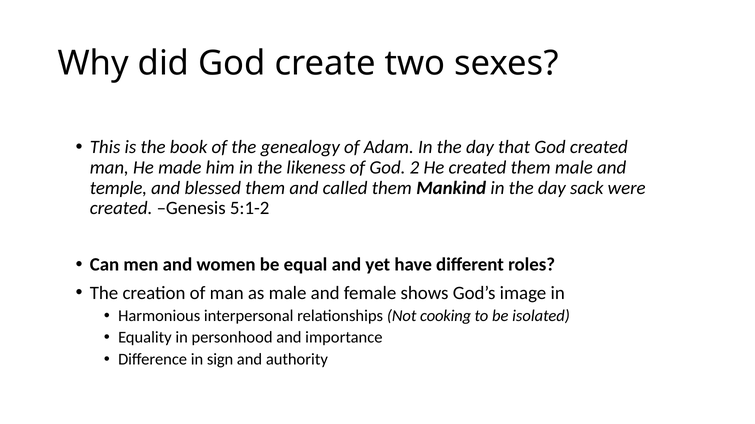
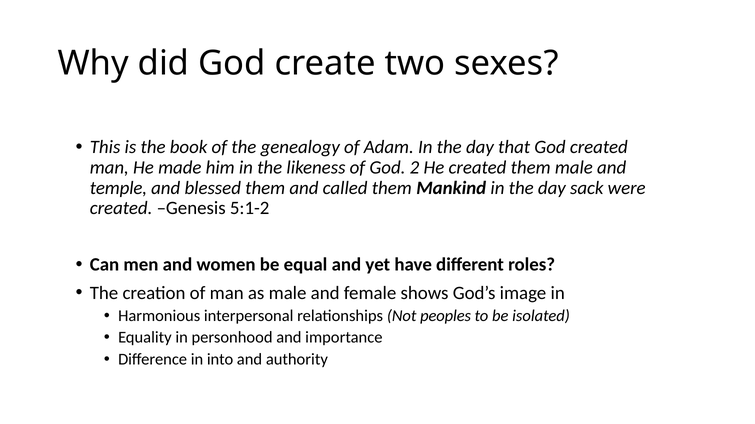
cooking: cooking -> peoples (446, 316)
sign: sign -> into (220, 360)
